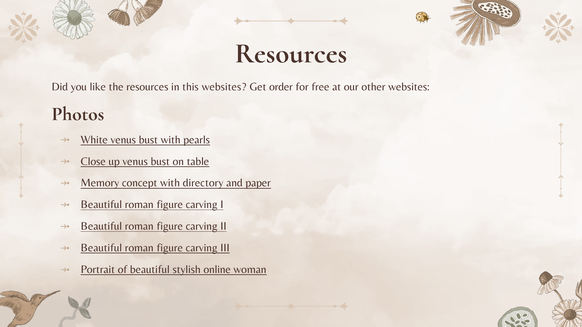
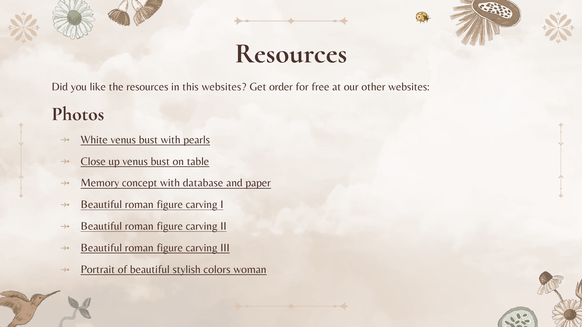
directory: directory -> database (203, 183)
online: online -> colors (217, 270)
